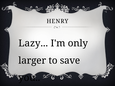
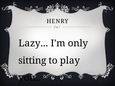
larger: larger -> sitting (32, 61)
save: save -> play (70, 61)
